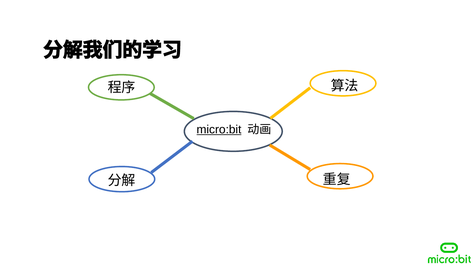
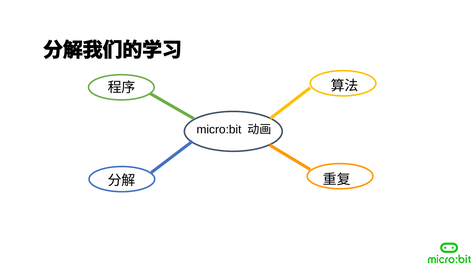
micro:bit underline: present -> none (219, 129)
